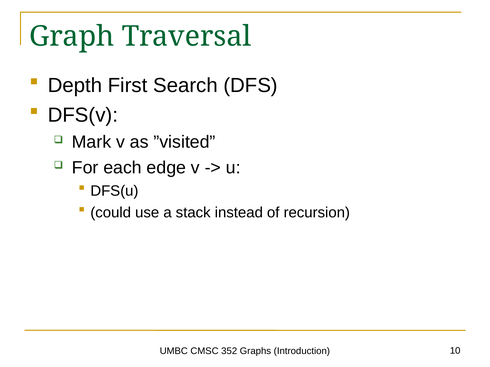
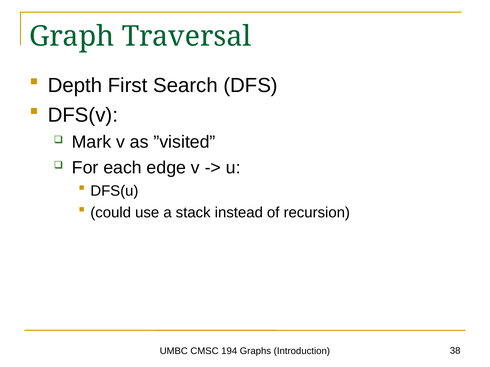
352: 352 -> 194 (229, 352)
10: 10 -> 38 (455, 351)
